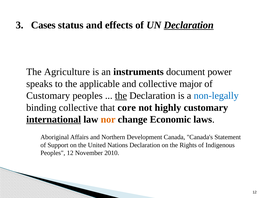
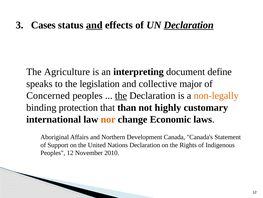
and underline: none -> present (94, 25)
instruments: instruments -> interpreting (139, 72)
power: power -> define (220, 72)
applicable: applicable -> legislation (100, 83)
Customary: Customary -> Concerned (48, 95)
non-legally colour: blue -> orange (216, 95)
binding collective: collective -> protection (78, 107)
core: core -> than (127, 107)
international underline: present -> none (54, 119)
